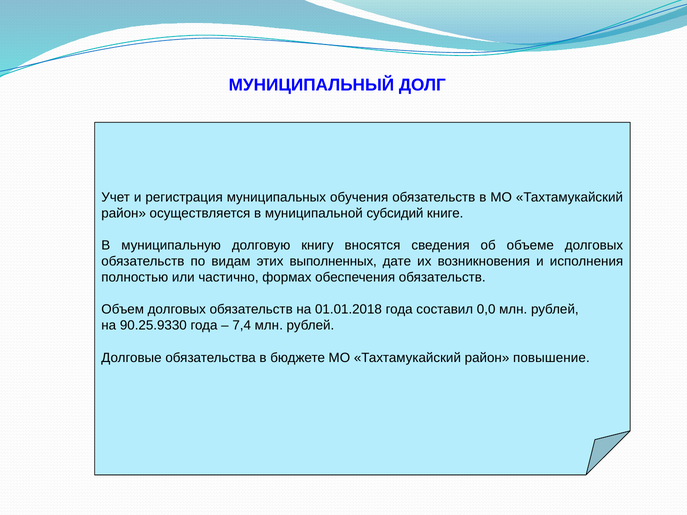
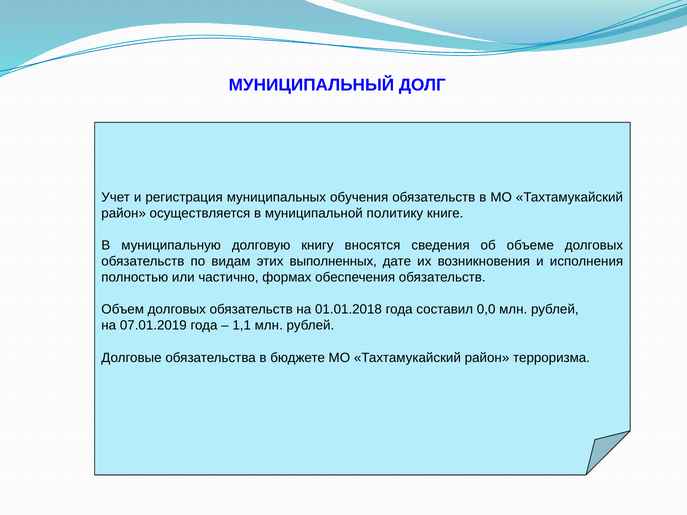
субсидий: субсидий -> политику (395, 213)
90.25.9330: 90.25.9330 -> 07.01.2019 (153, 326)
7,4: 7,4 -> 1,1 (242, 326)
повышение: повышение -> терроризма (551, 358)
